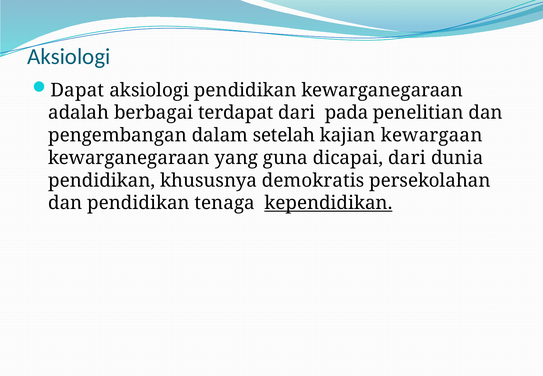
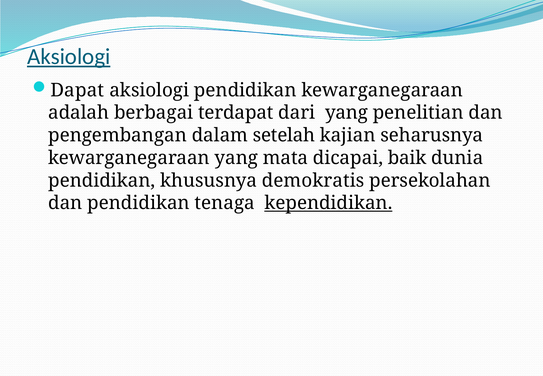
Aksiologi underline: none -> present (69, 57)
dari pada: pada -> yang (347, 113)
kewargaan: kewargaan -> seharusnya (432, 135)
guna: guna -> mata (286, 158)
dicapai dari: dari -> baik (407, 158)
